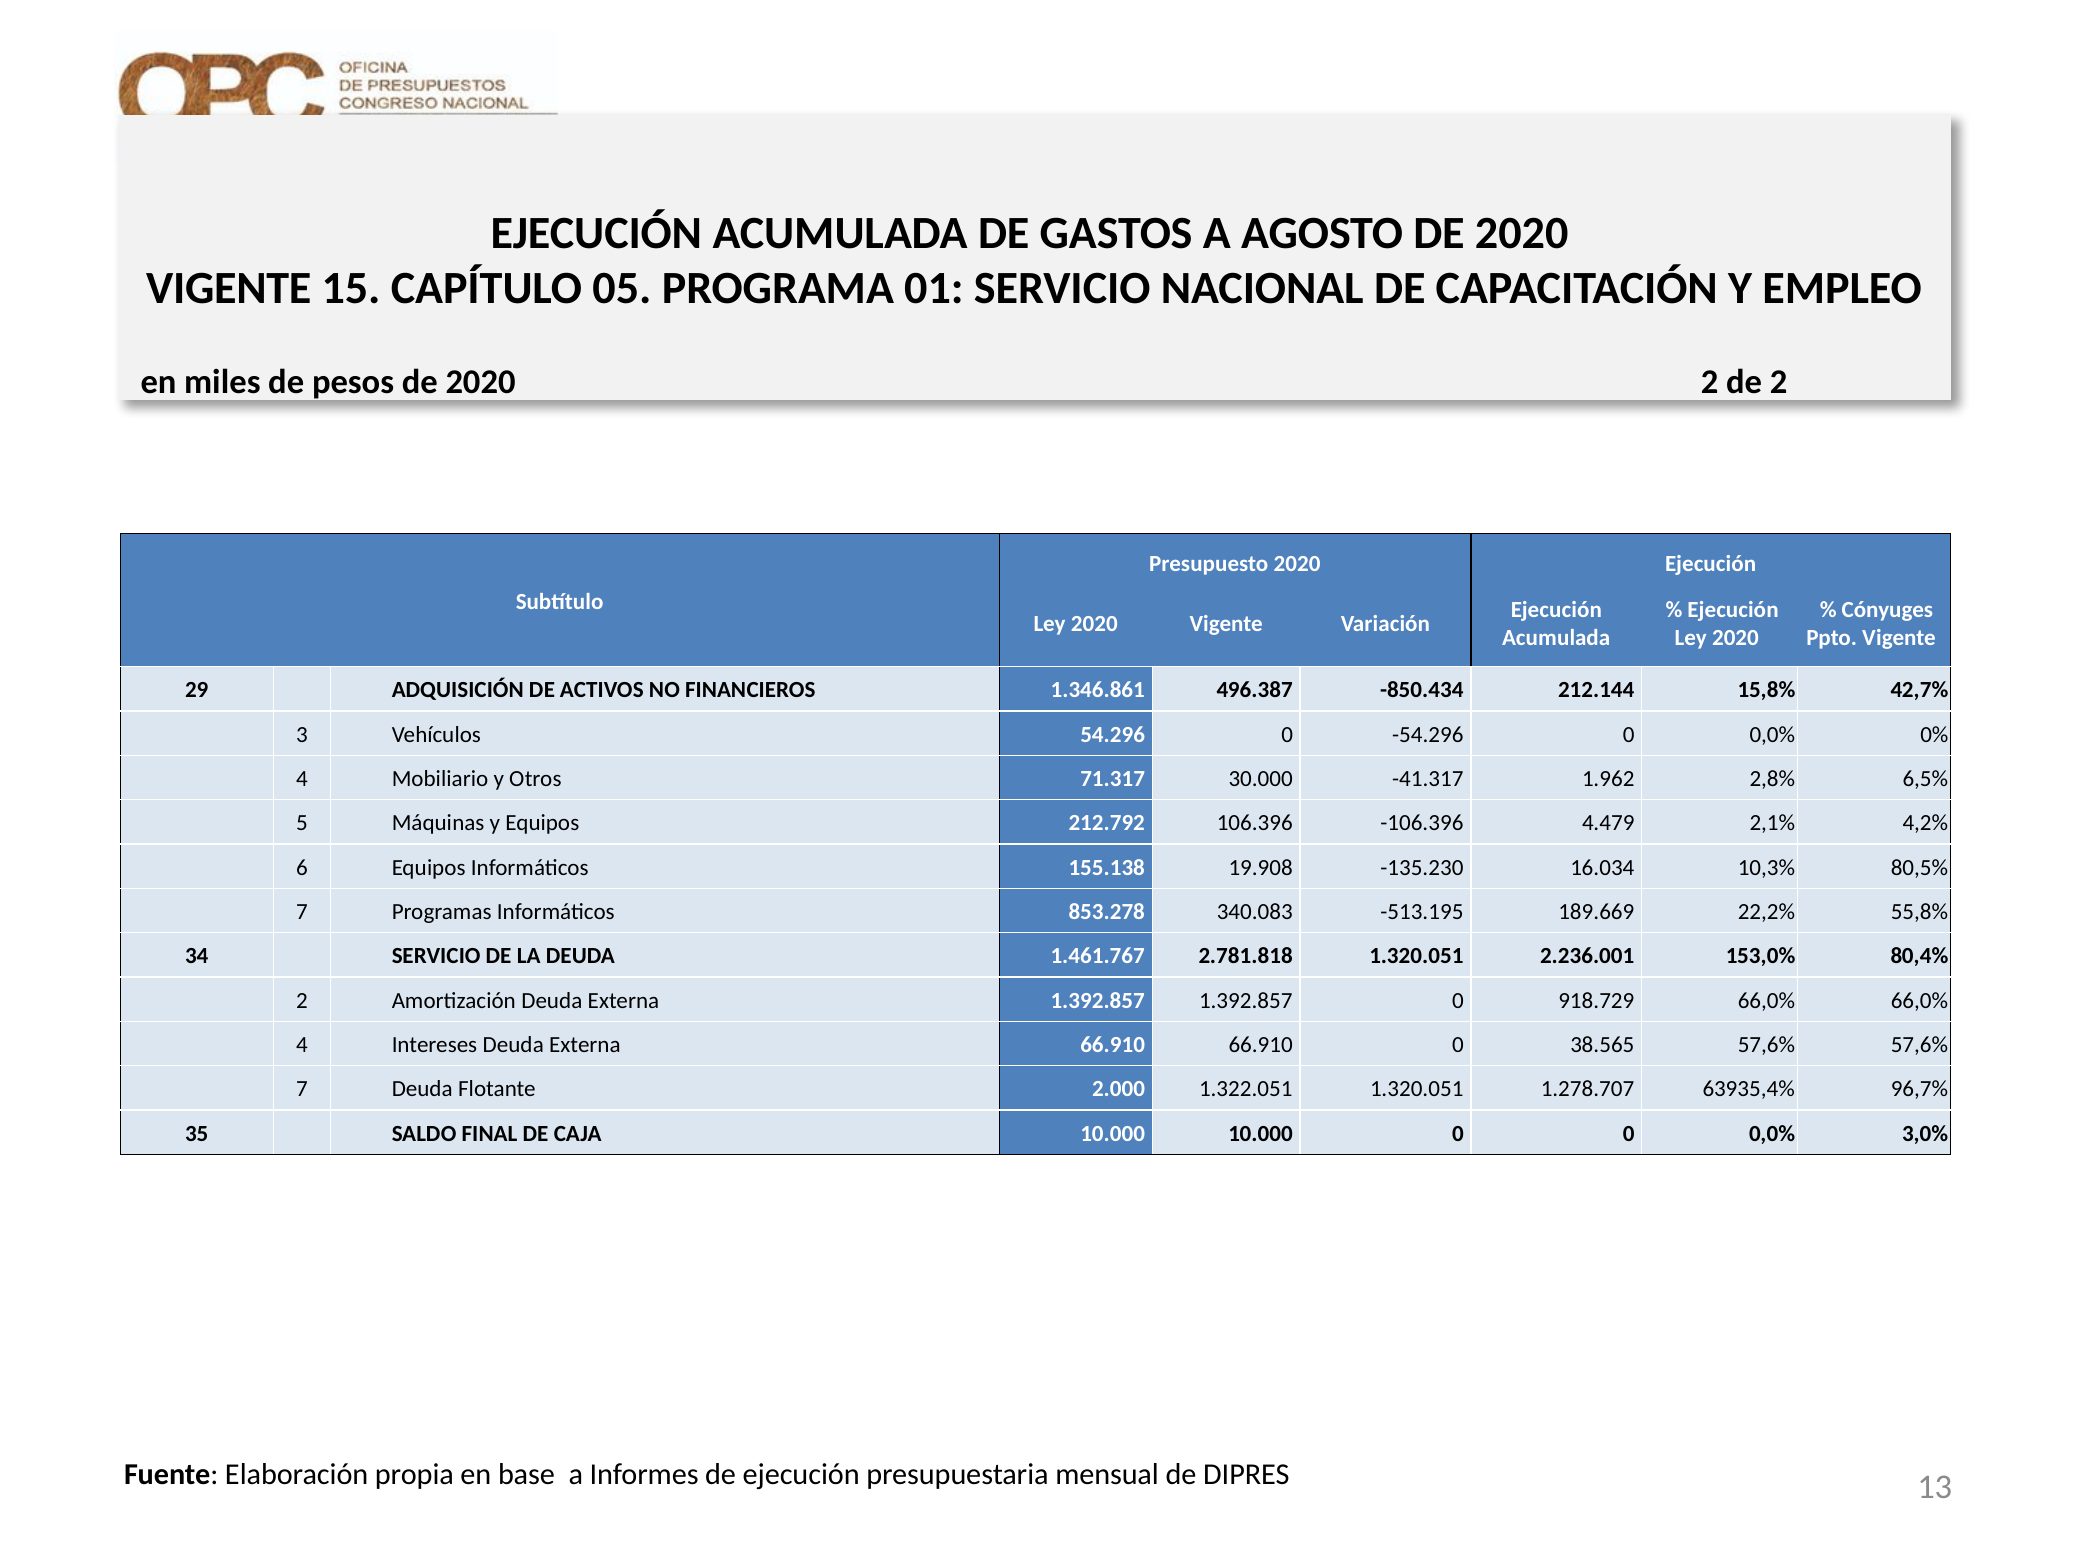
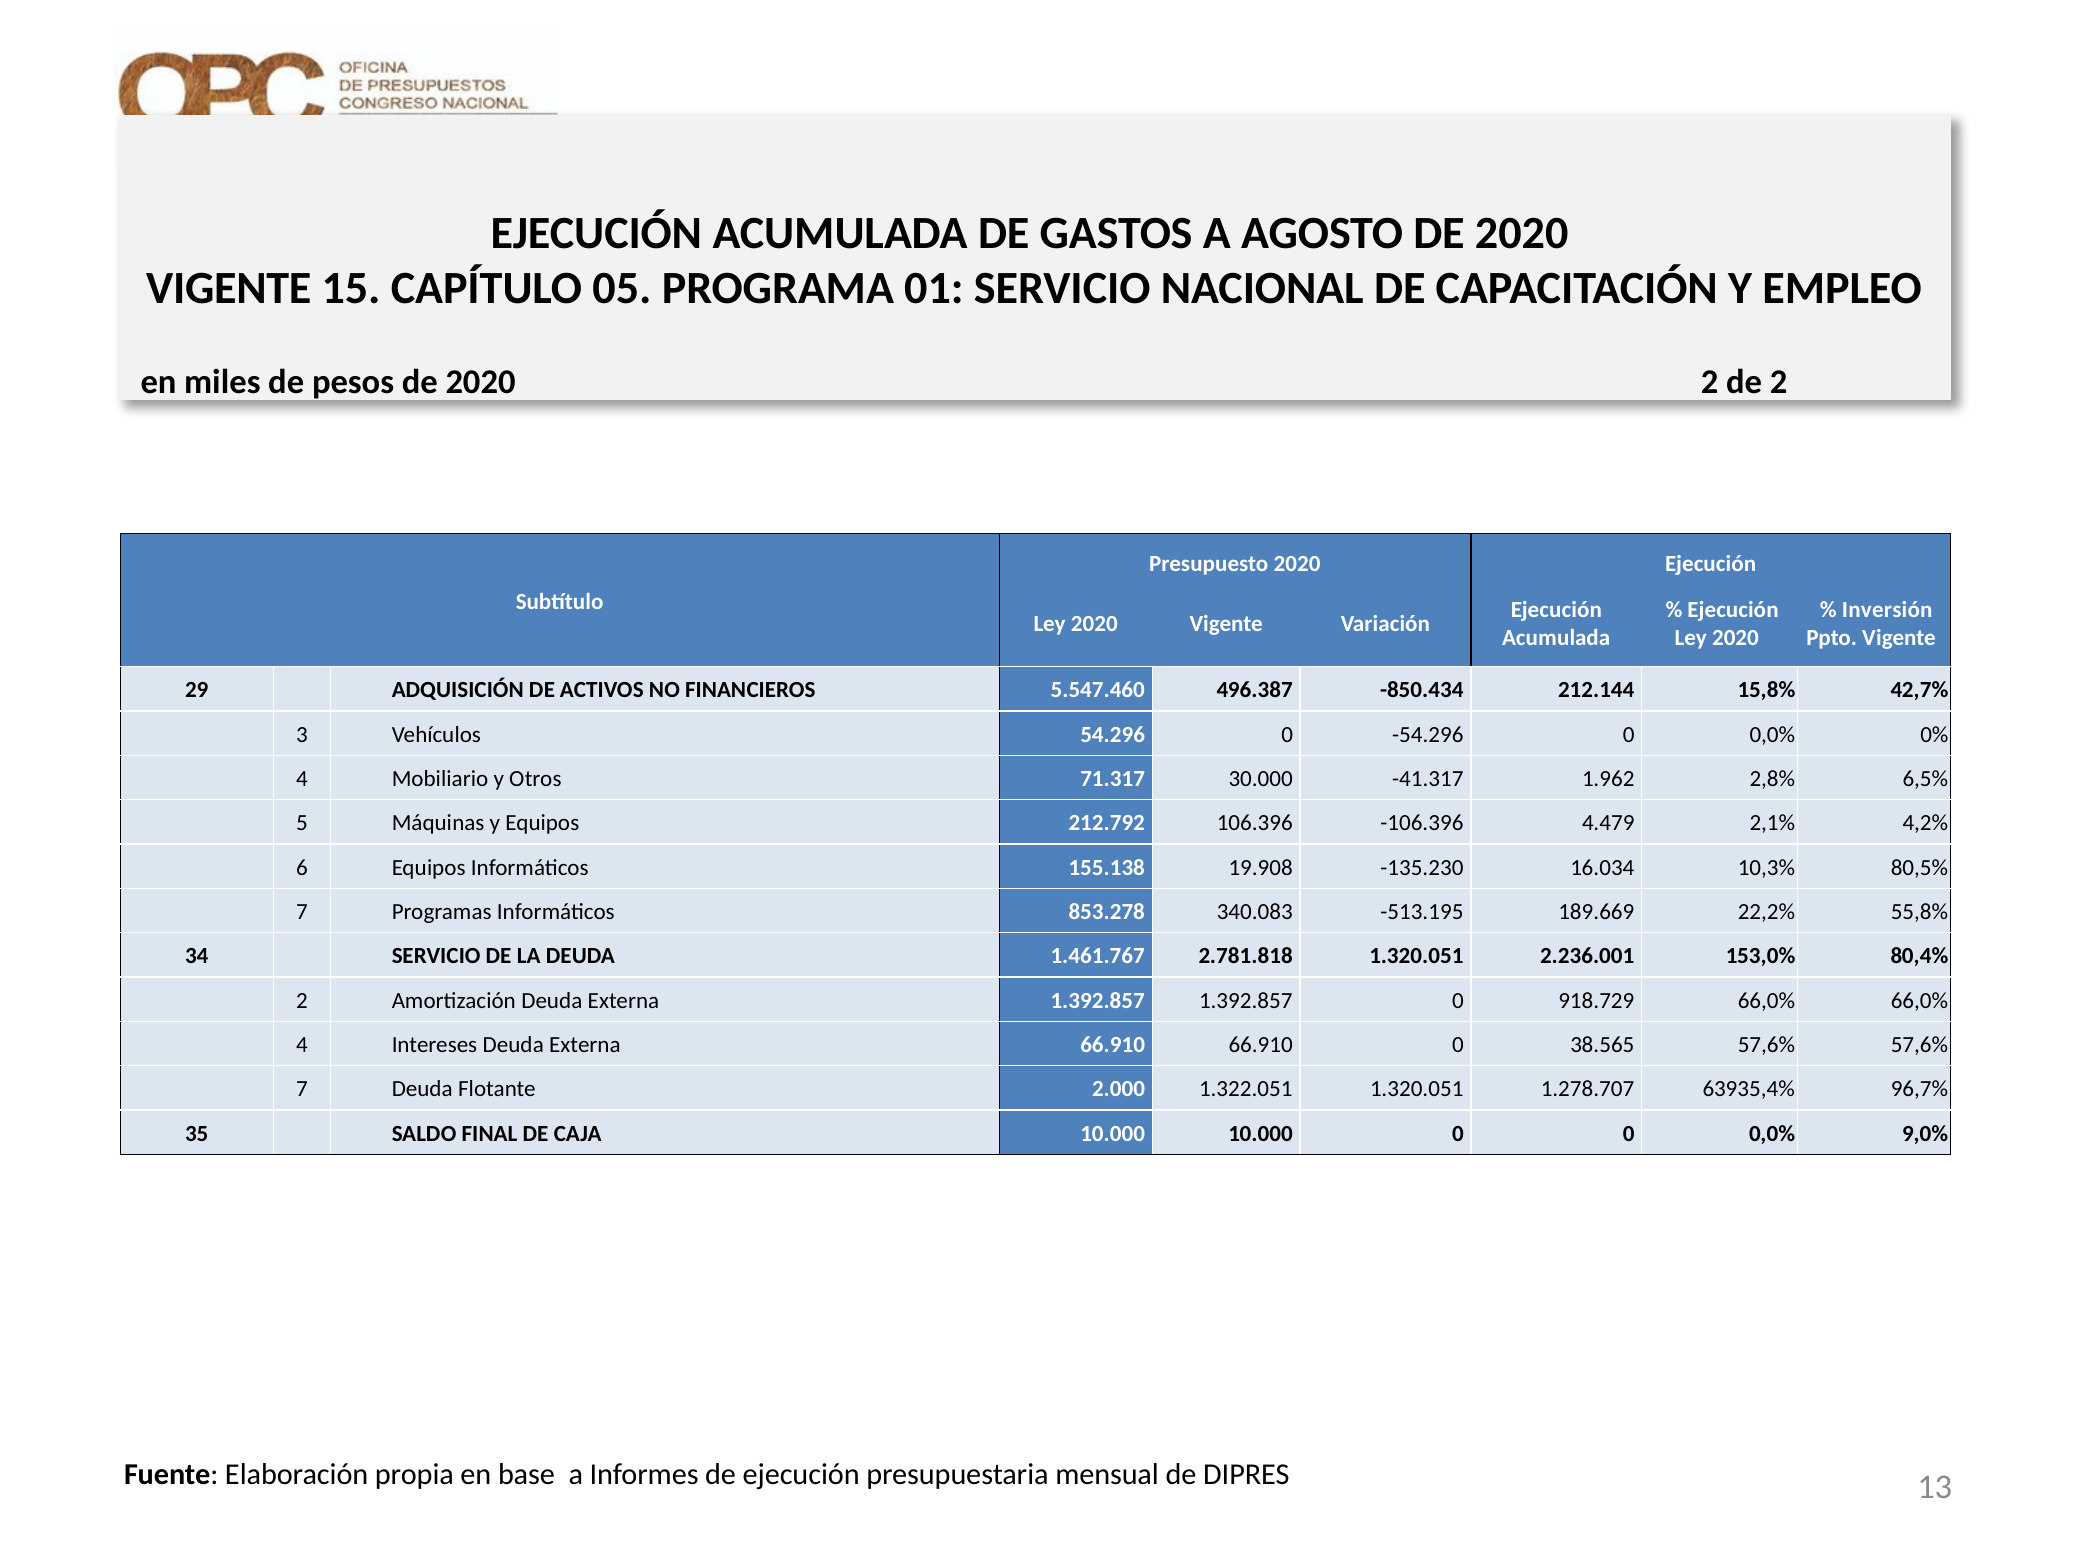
Cónyuges: Cónyuges -> Inversión (1887, 609)
1.346.861: 1.346.861 -> 5.547.460 (1098, 690)
3,0%: 3,0% -> 9,0% (1925, 1133)
